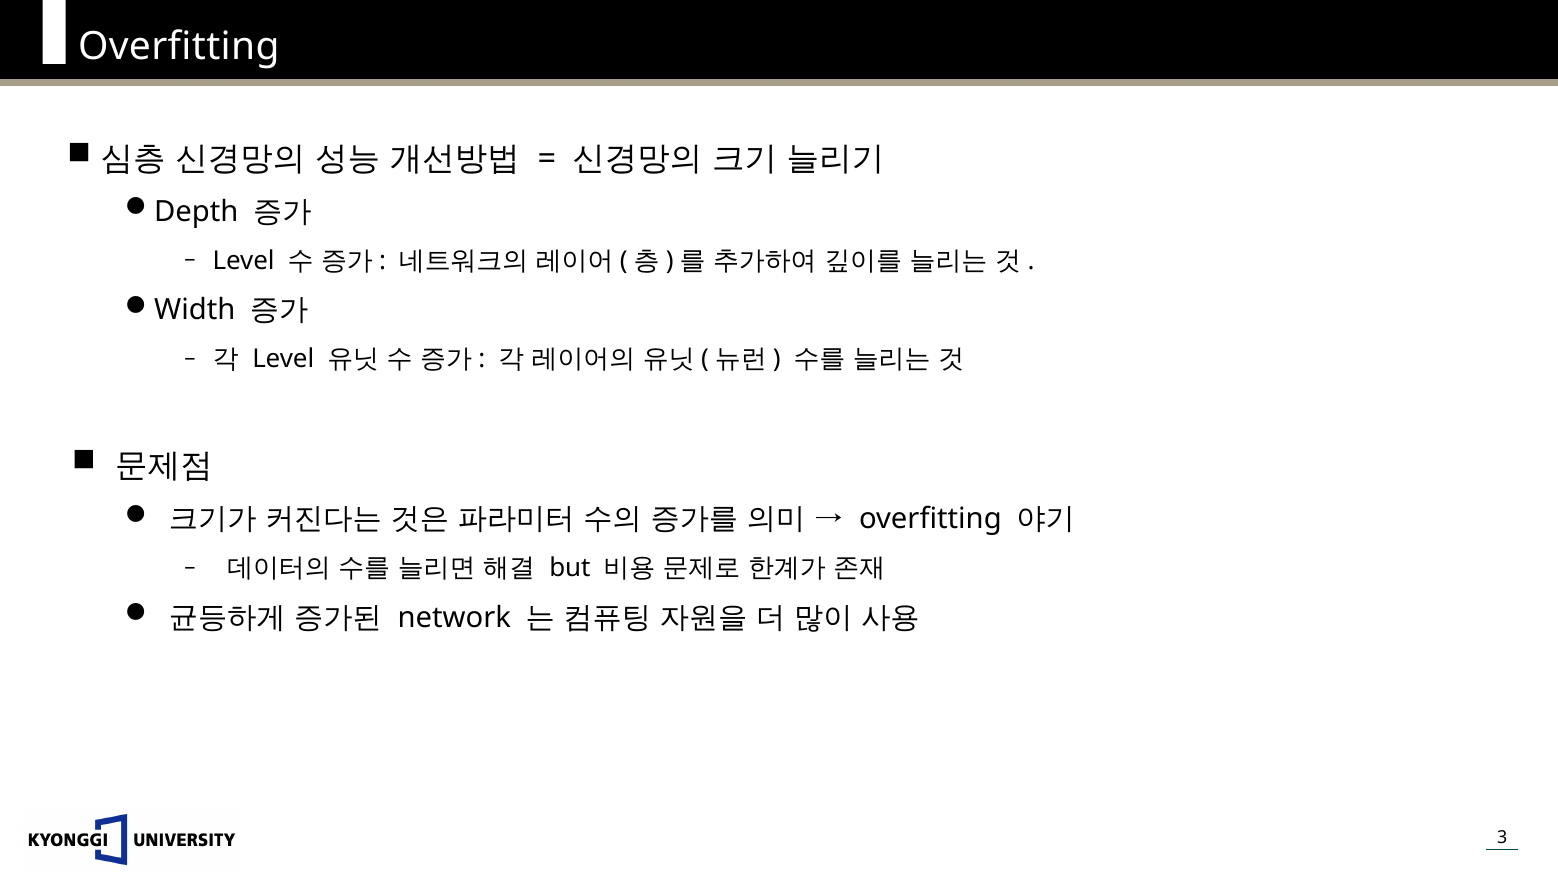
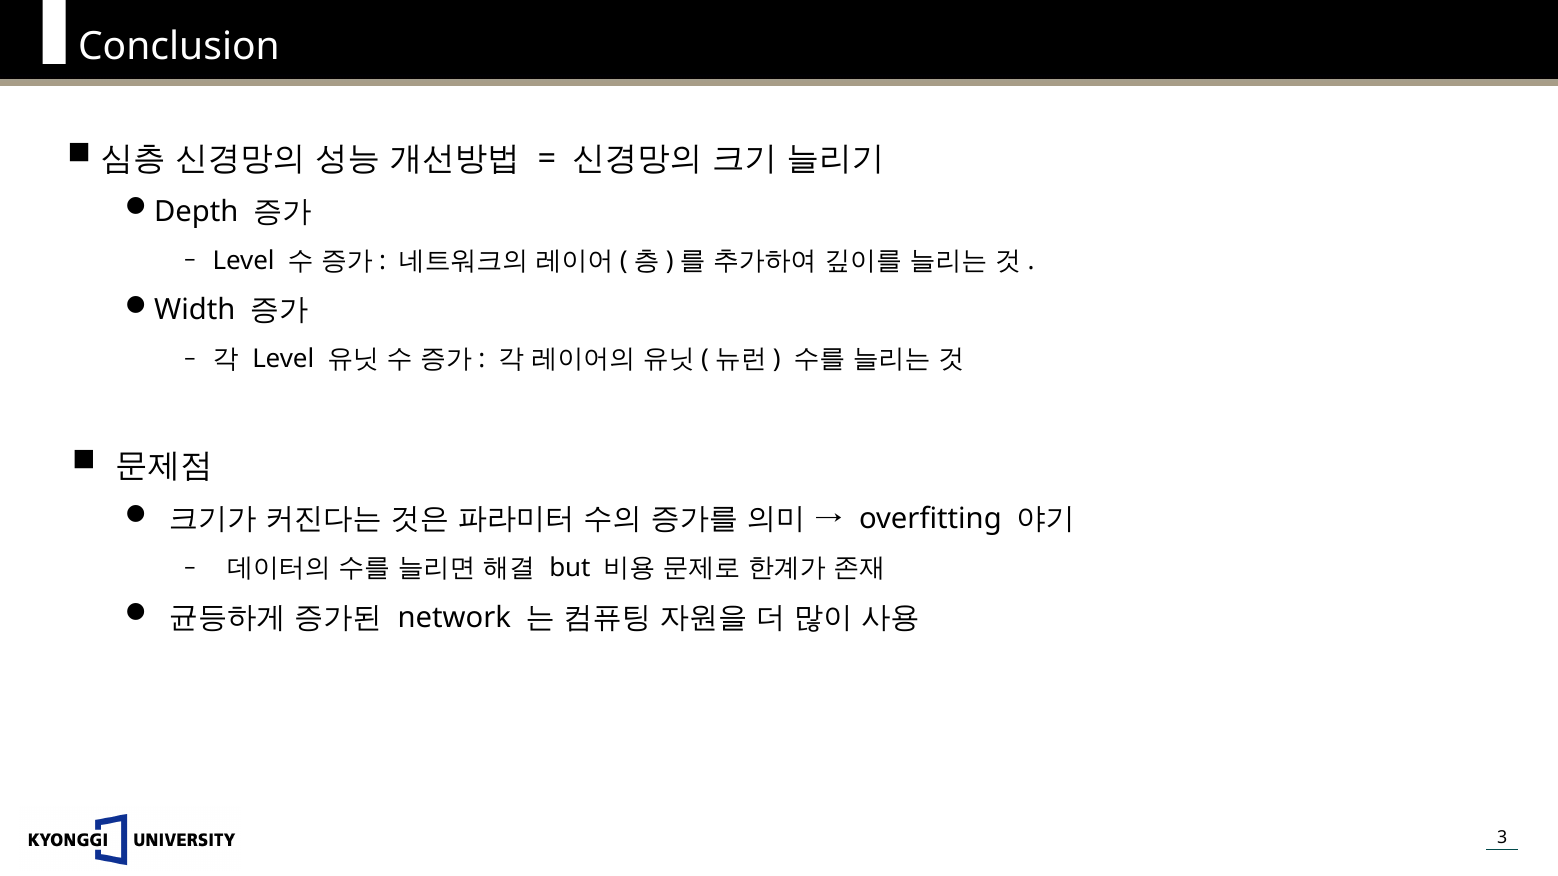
Overfitting: Overfitting -> Conclusion (179, 46)
